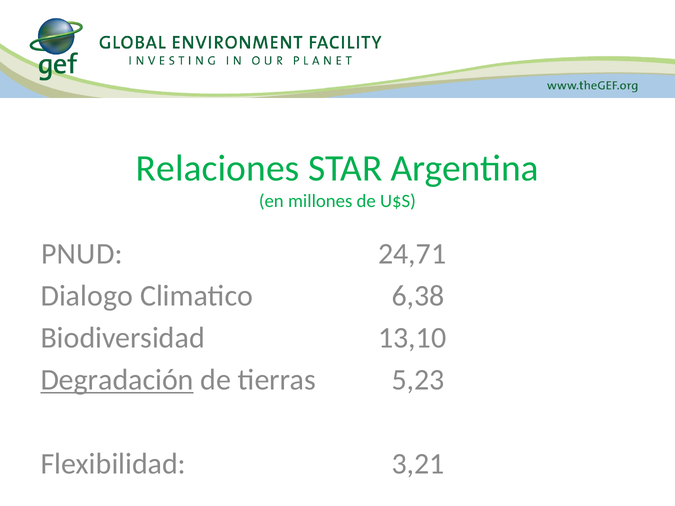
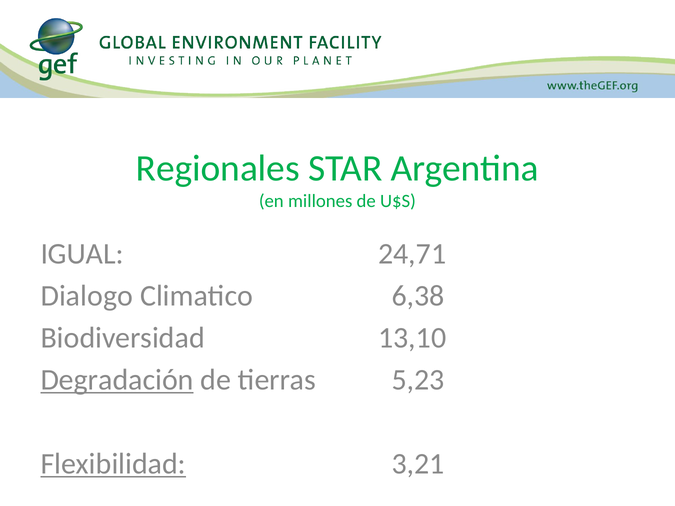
Relaciones: Relaciones -> Regionales (218, 169)
PNUD: PNUD -> IGUAL (82, 254)
Flexibilidad underline: none -> present (113, 464)
